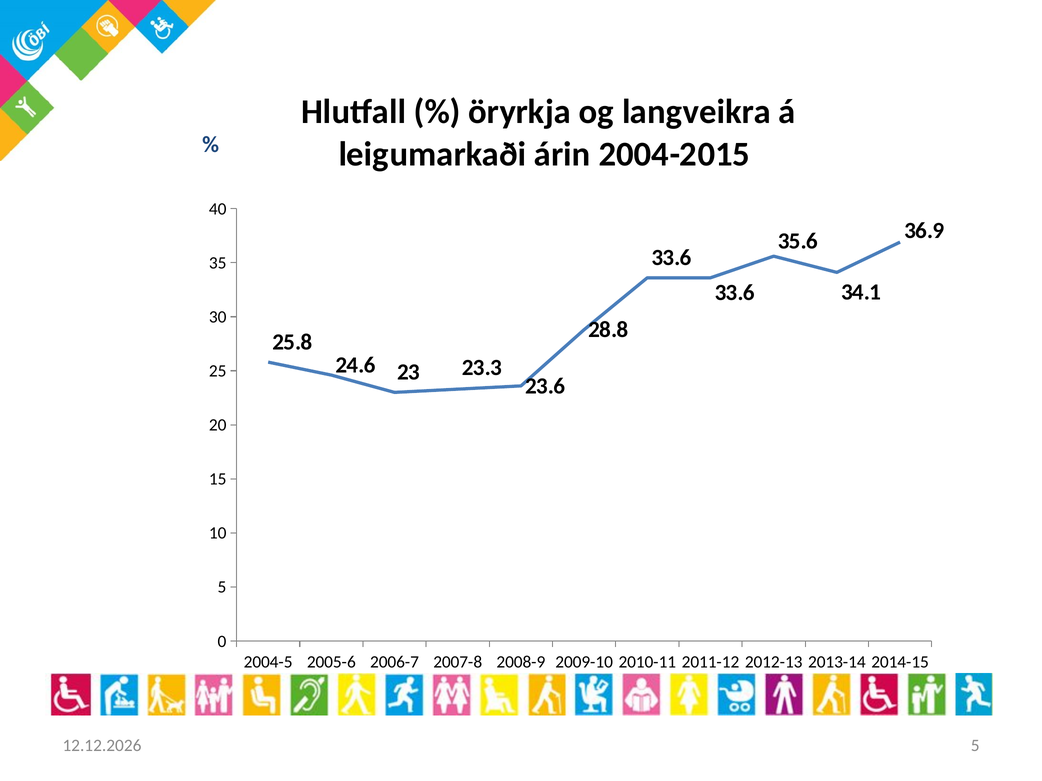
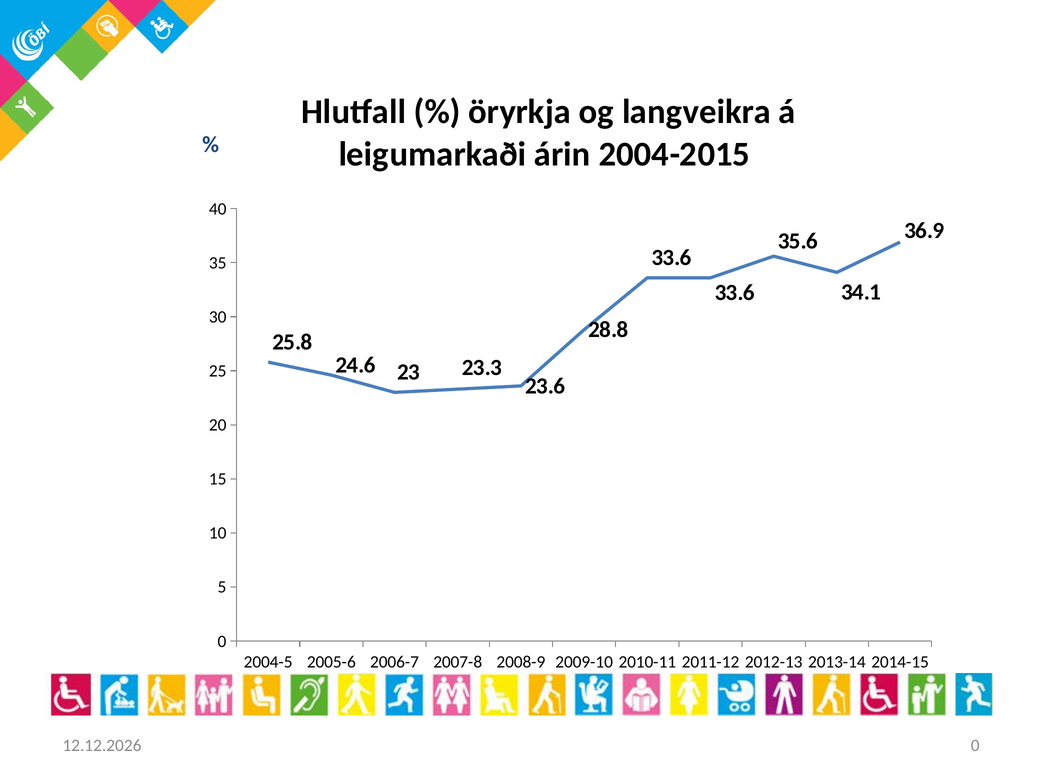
5: 5 -> 0 (975, 746)
